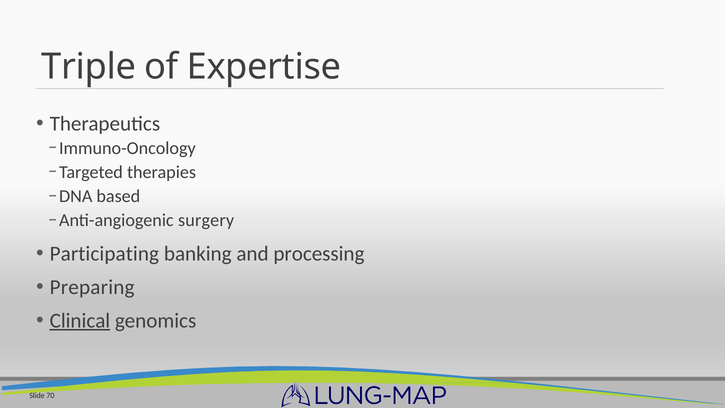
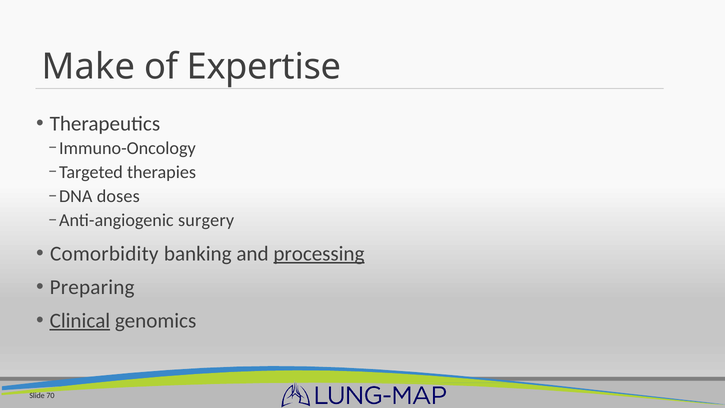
Triple: Triple -> Make (89, 67)
based: based -> doses (118, 196)
Participating: Participating -> Comorbidity (104, 254)
processing underline: none -> present (319, 254)
